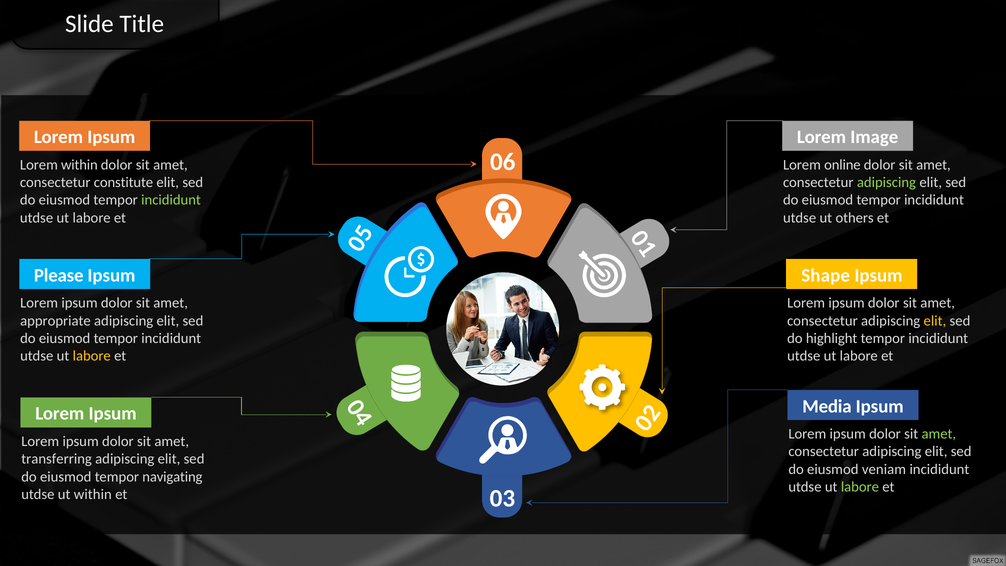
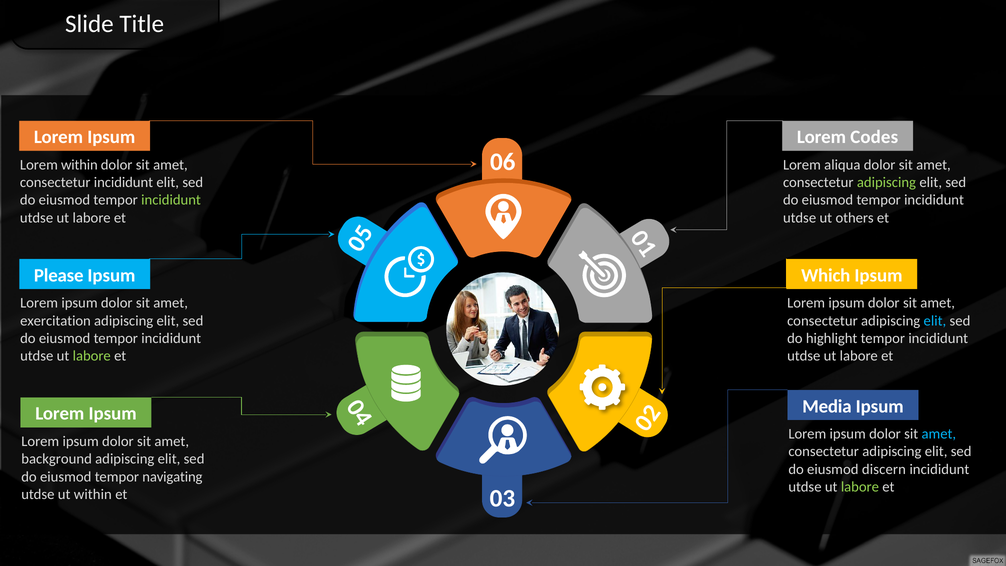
Image: Image -> Codes (874, 137)
online: online -> aliqua (842, 165)
consectetur constitute: constitute -> incididunt (123, 182)
Shape: Shape -> Which (826, 275)
appropriate: appropriate -> exercitation (55, 321)
elit colour: yellow -> light blue (935, 321)
labore colour: yellow -> light green (92, 356)
amet colour: light green -> light blue (939, 434)
transferring: transferring -> background (57, 459)
veniam: veniam -> discern (884, 469)
